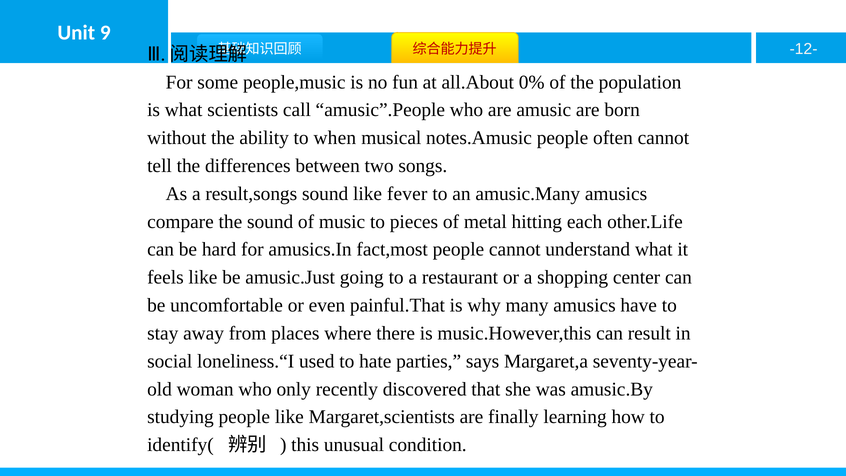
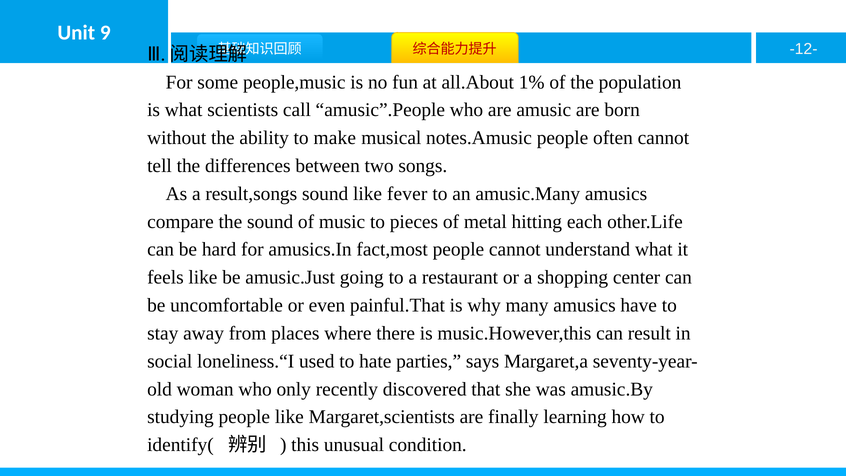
0%: 0% -> 1% (532, 82)
when: when -> make (335, 138)
